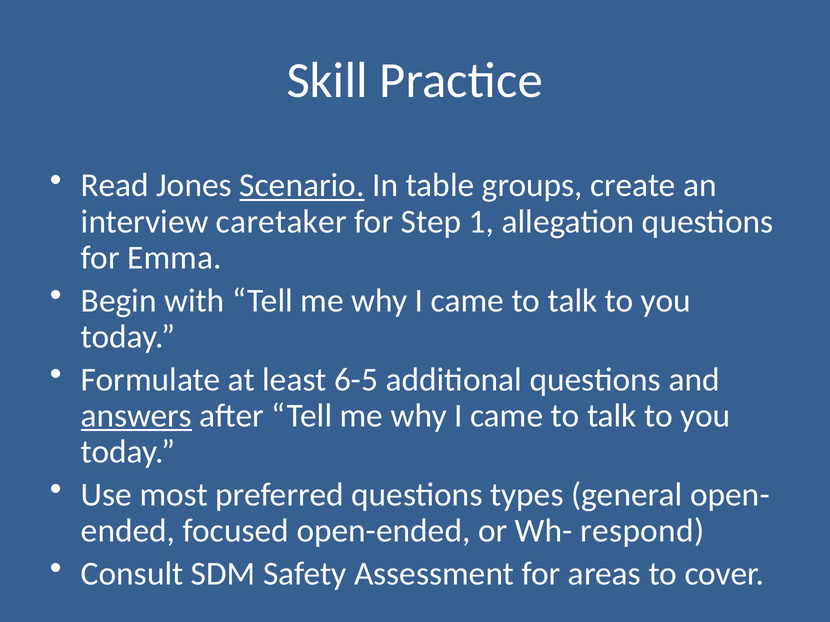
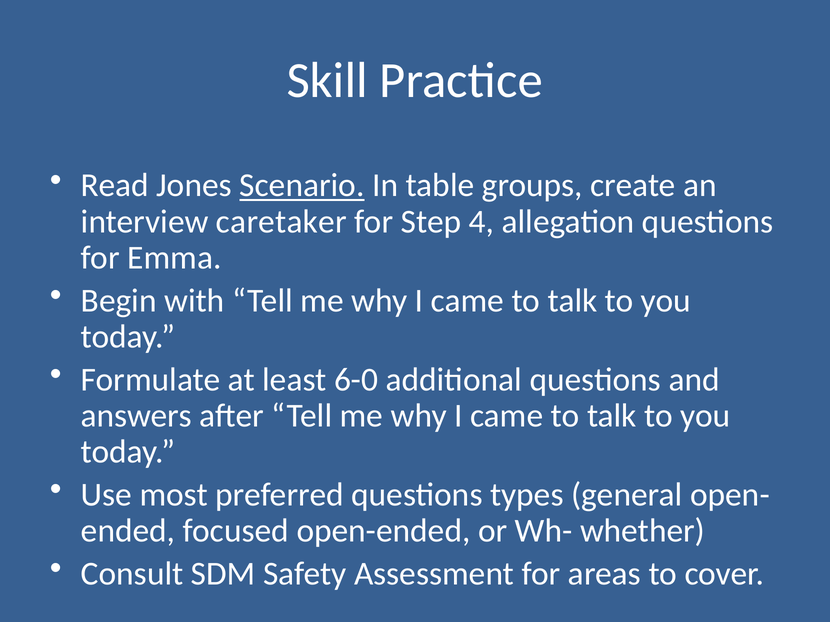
1: 1 -> 4 (481, 222)
6-5: 6-5 -> 6-0 (356, 380)
answers underline: present -> none (136, 416)
respond: respond -> whether (642, 531)
